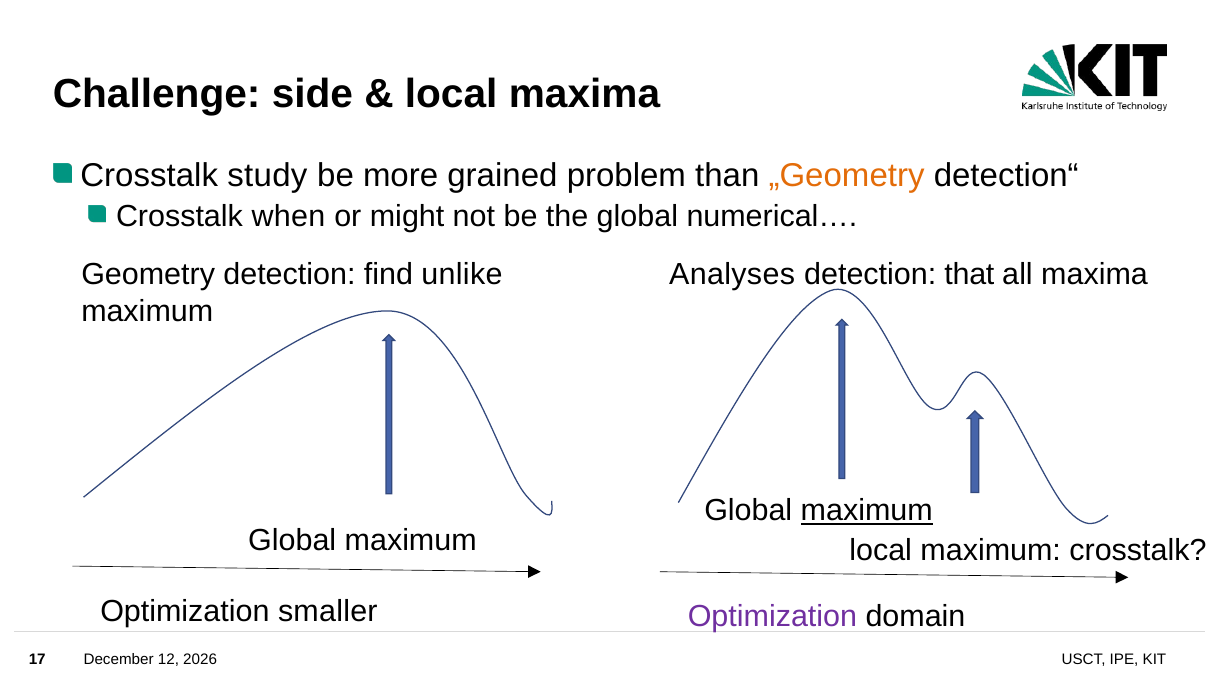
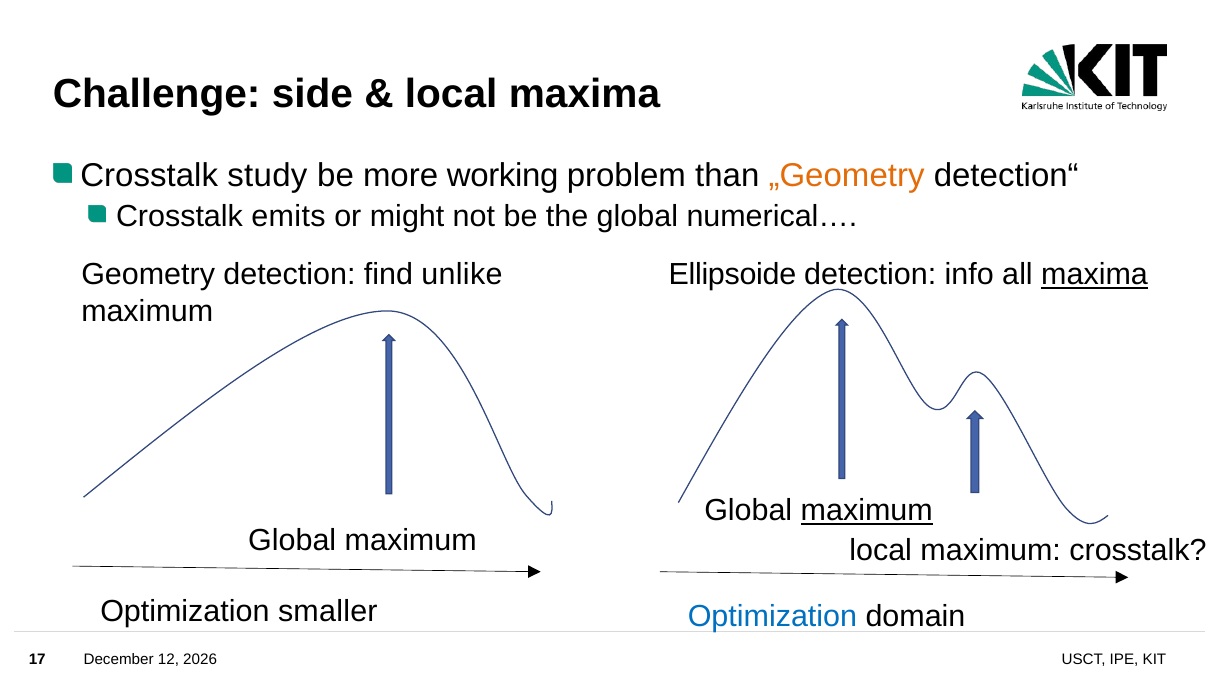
grained: grained -> working (503, 176)
when: when -> emits (288, 216)
Analyses: Analyses -> Ellipsoide (732, 275)
that: that -> info (969, 275)
maxima underline: none -> present (1095, 275)
Optimization colour: purple -> blue (772, 617)
